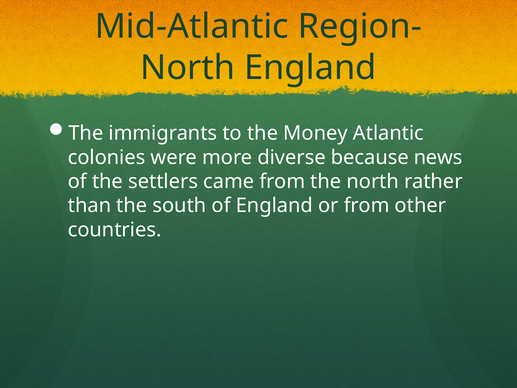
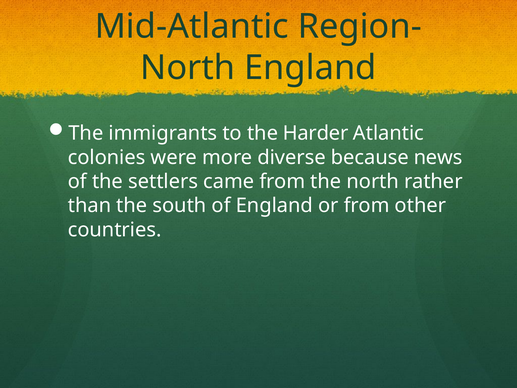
Money: Money -> Harder (316, 133)
